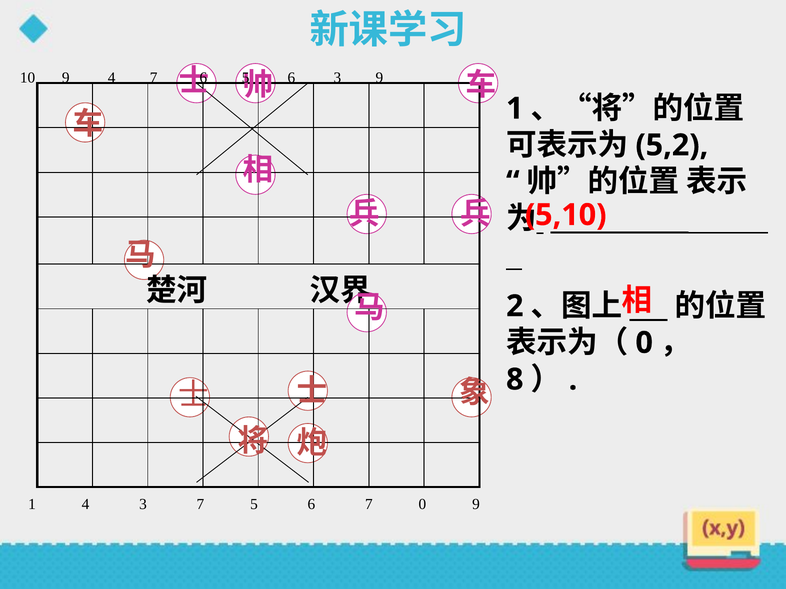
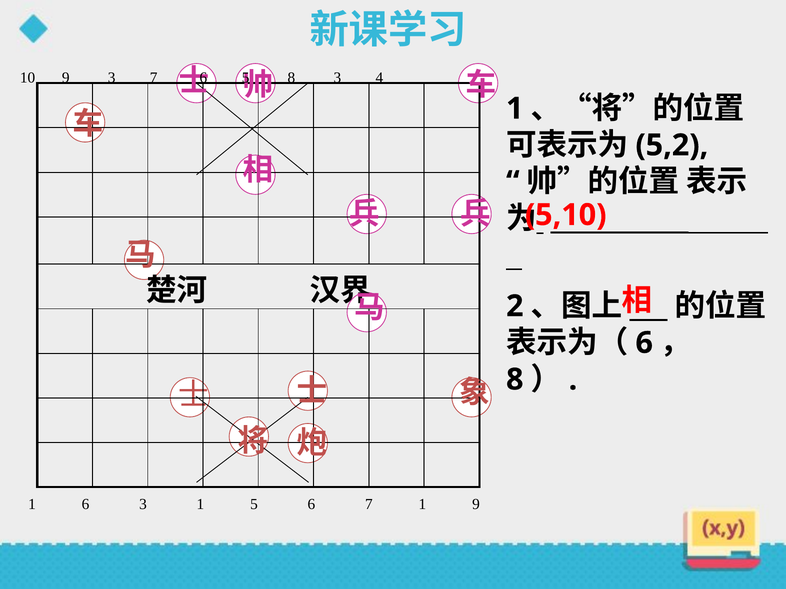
9 4: 4 -> 3 (112, 78)
6: 6 -> 8 (291, 78)
3 9: 9 -> 4 (379, 78)
0: 0 -> 6 (644, 343)
1 4: 4 -> 6 (86, 504)
3 7: 7 -> 1 (200, 504)
7 0: 0 -> 1 (422, 504)
